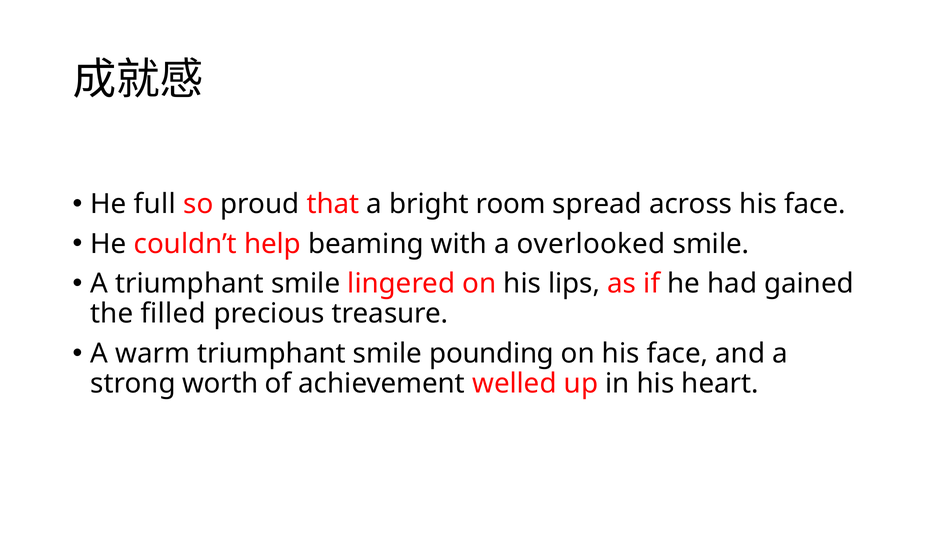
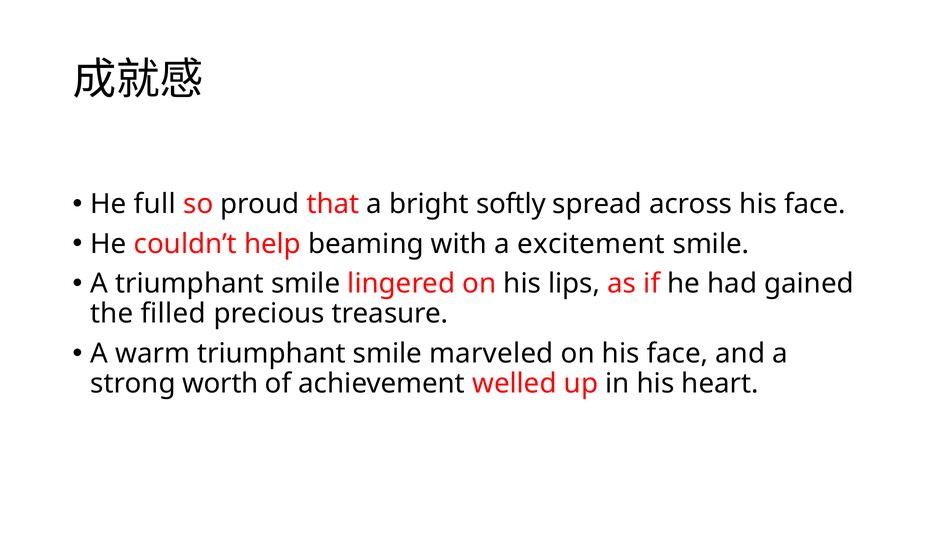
room: room -> softly (511, 204)
overlooked: overlooked -> excitement (591, 244)
pounding: pounding -> marveled (491, 354)
